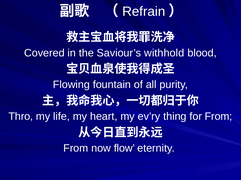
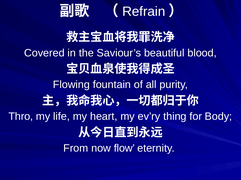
withhold: withhold -> beautiful (164, 53)
for From: From -> Body (218, 117)
